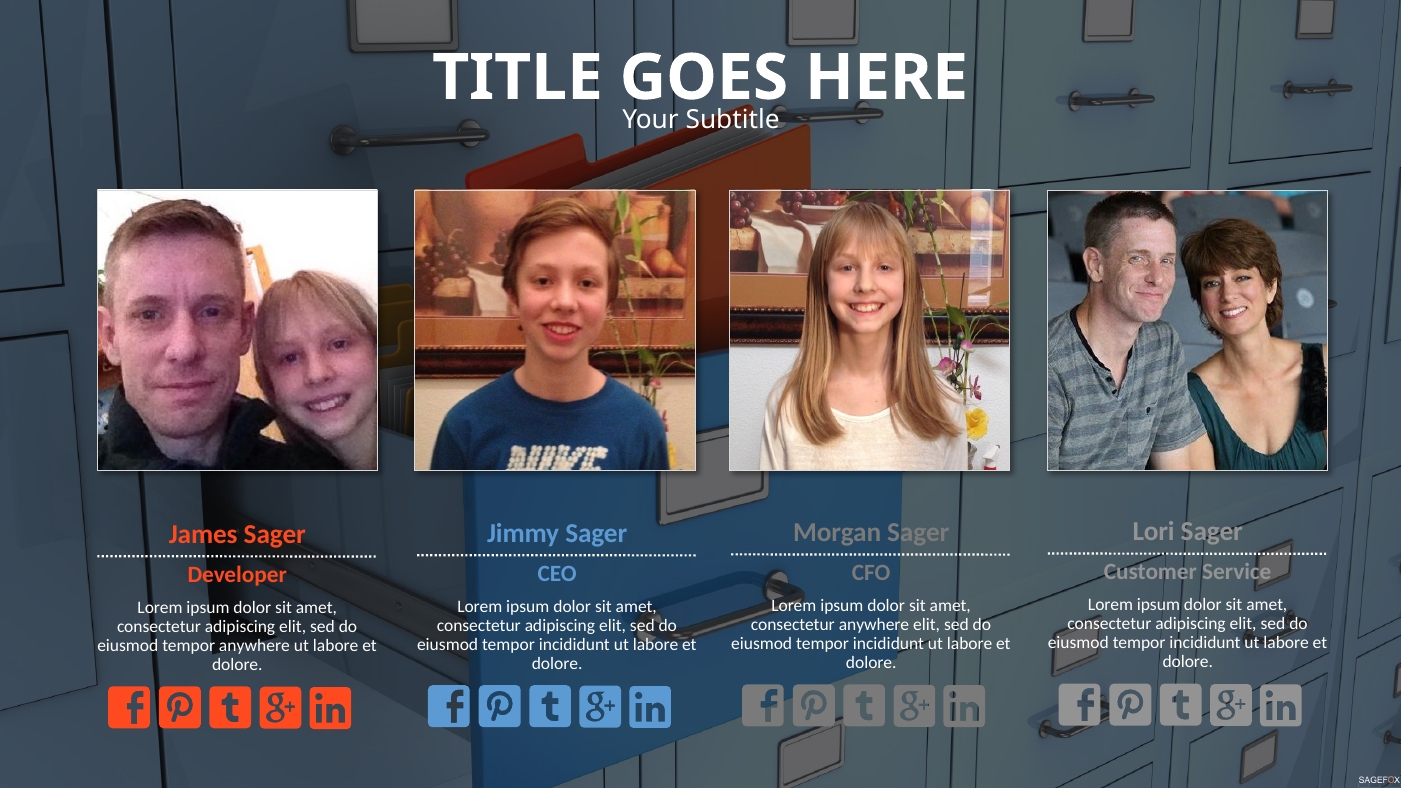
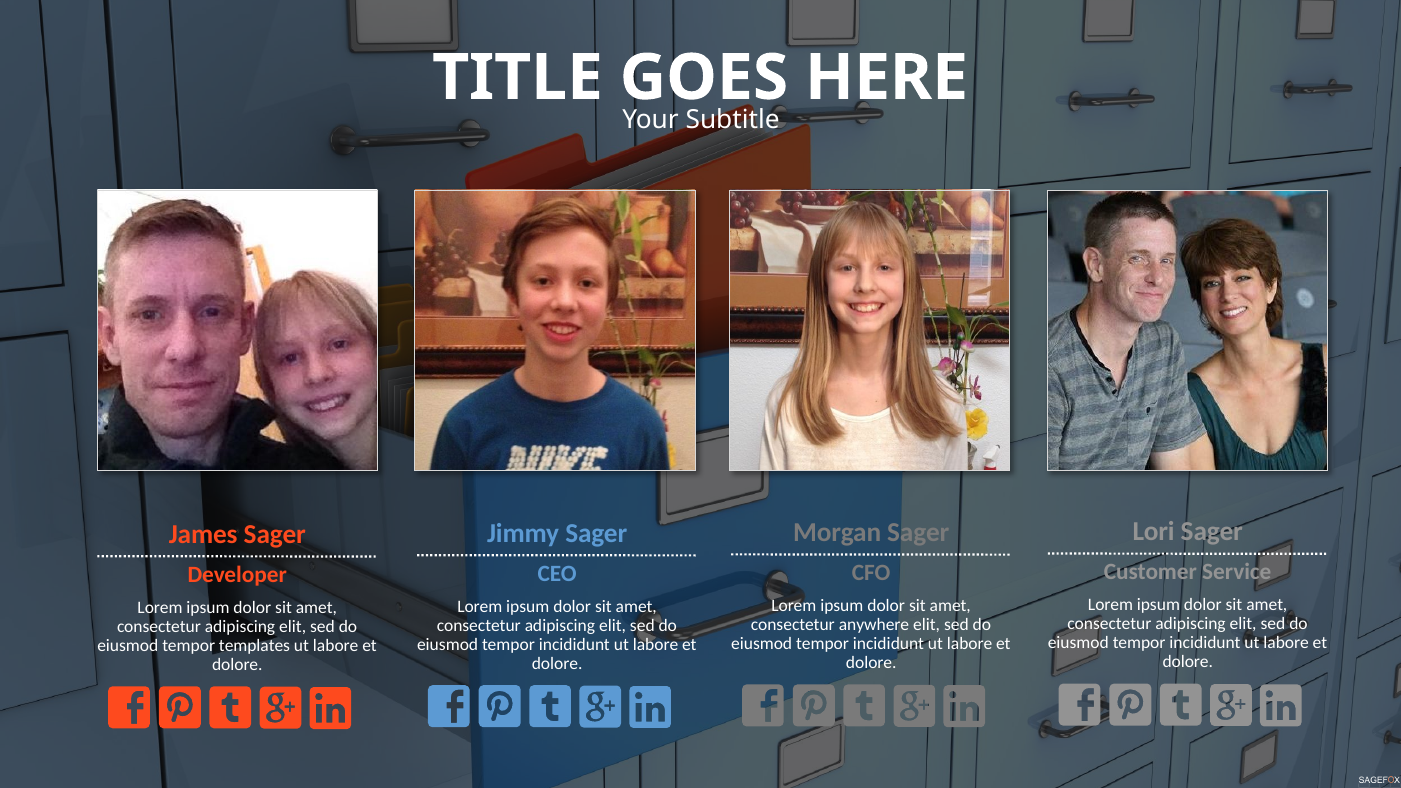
tempor anywhere: anywhere -> templates (255, 646)
